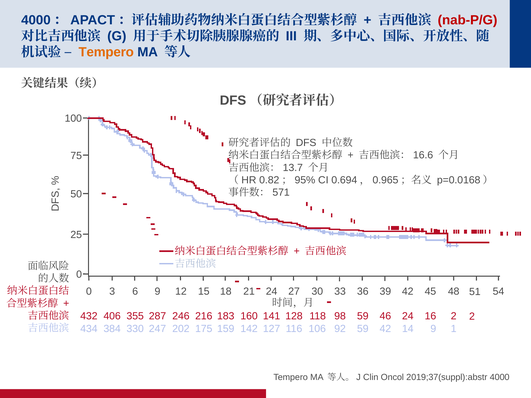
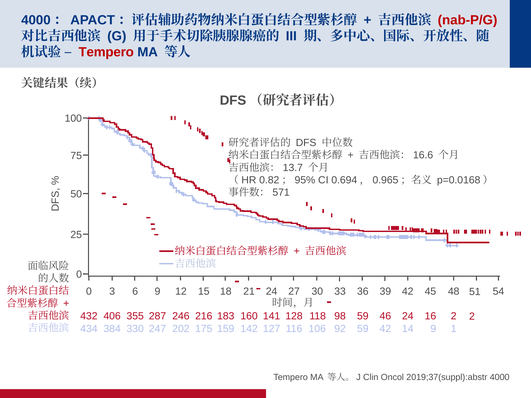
Tempero colour: orange -> red (106, 52)
